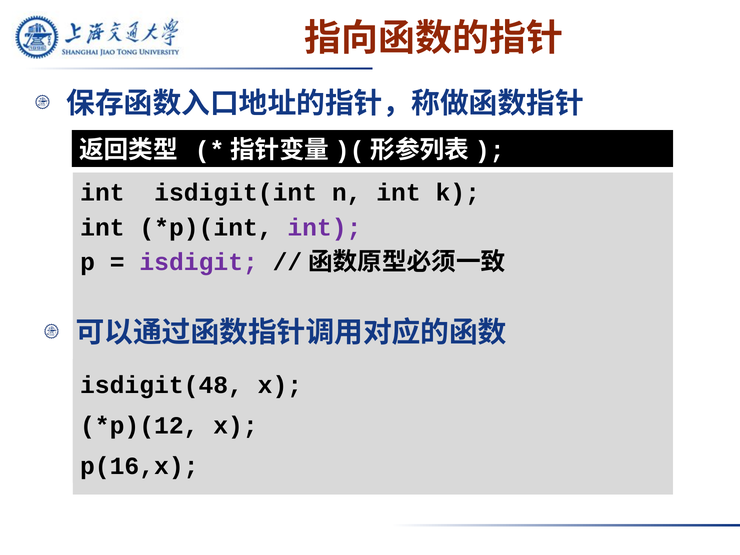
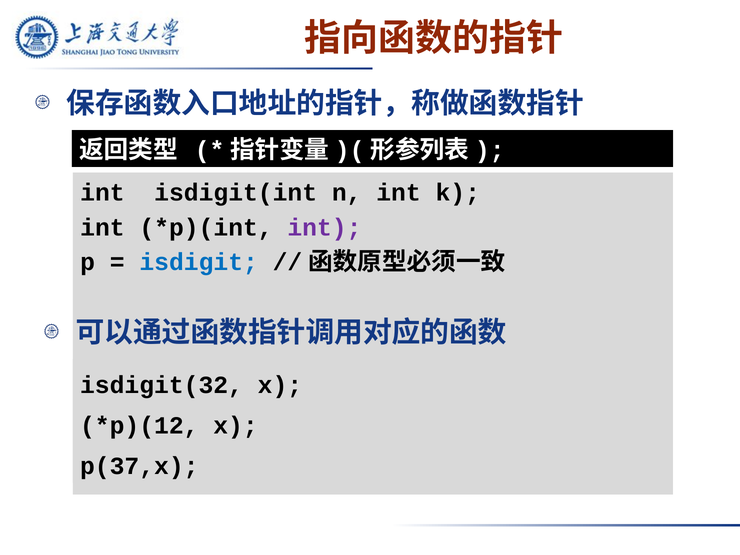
isdigit colour: purple -> blue (199, 262)
isdigit(48: isdigit(48 -> isdigit(32 (161, 385)
p(16,x: p(16,x -> p(37,x (139, 466)
